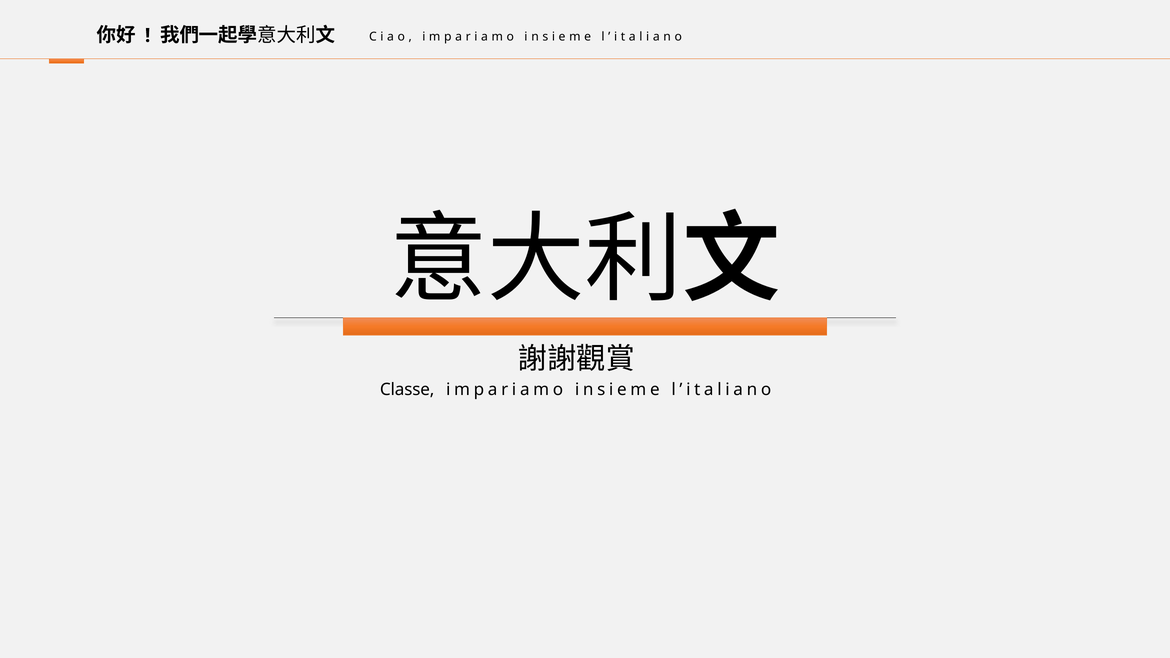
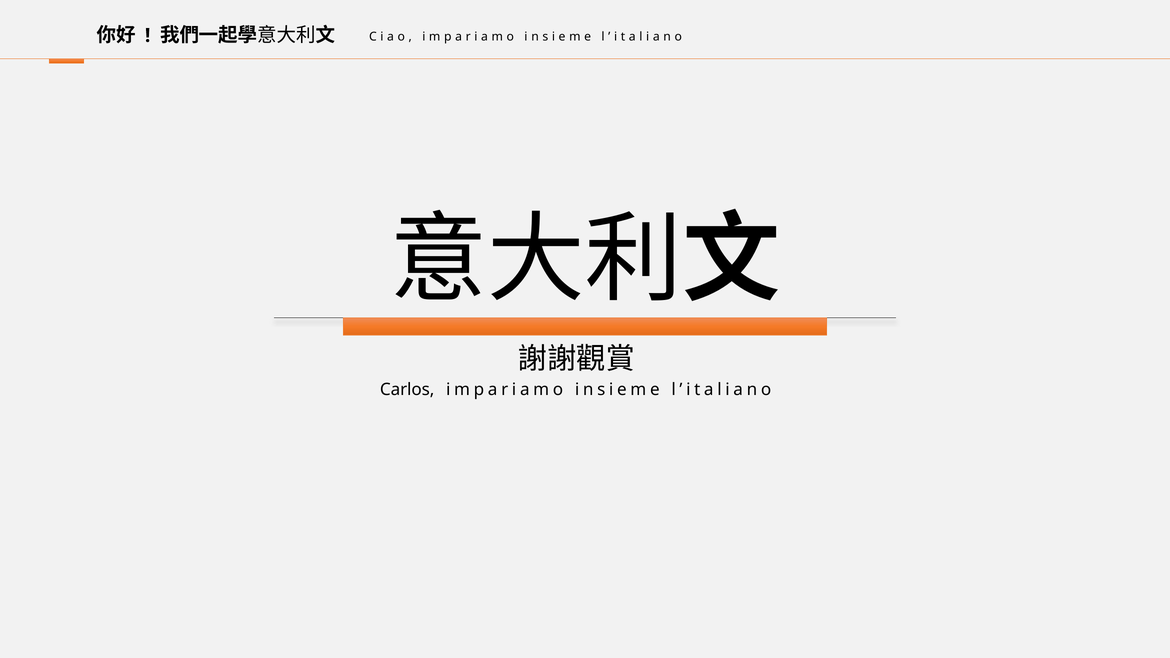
Classe: Classe -> Carlos (407, 389)
